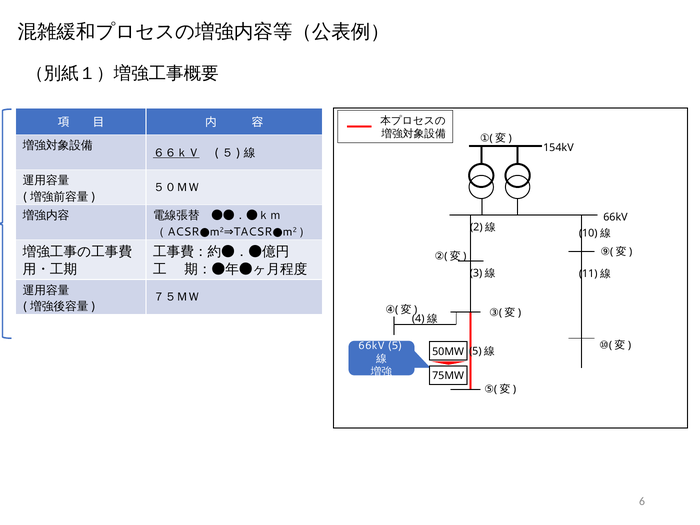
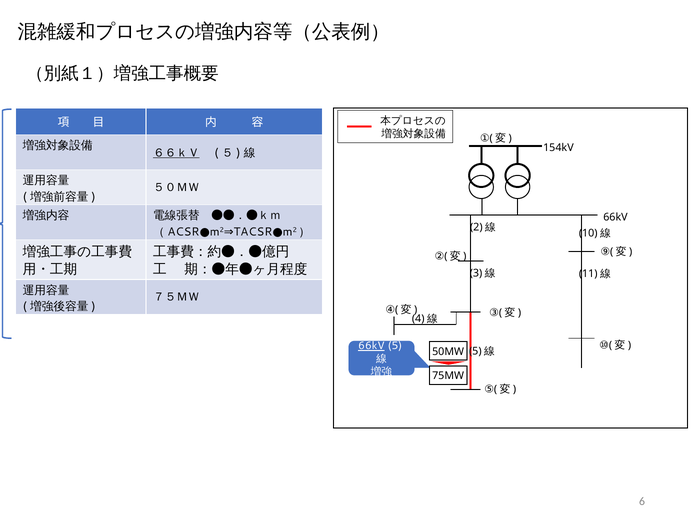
66kV underline: none -> present (371, 346)
